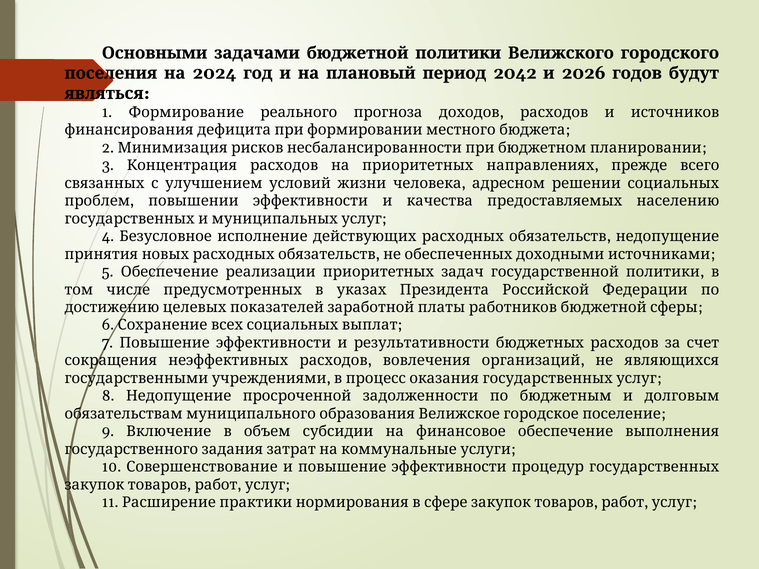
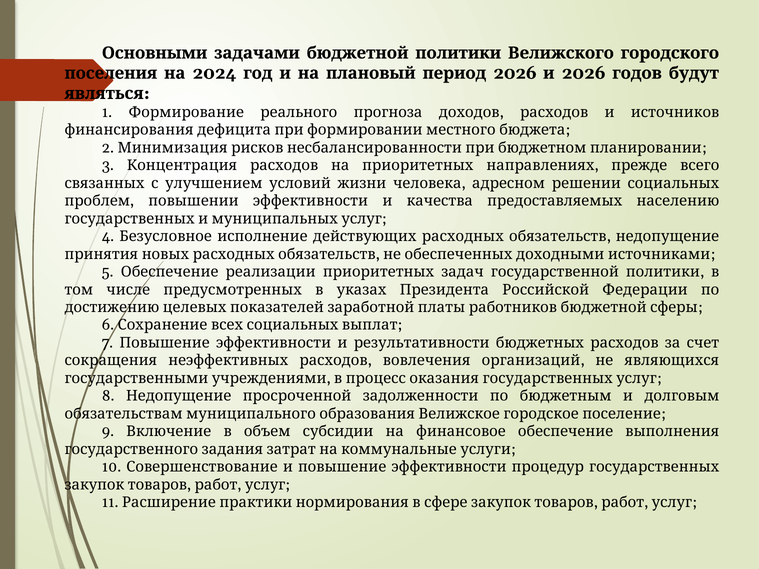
2024 2042: 2042 -> 2026 (515, 73)
